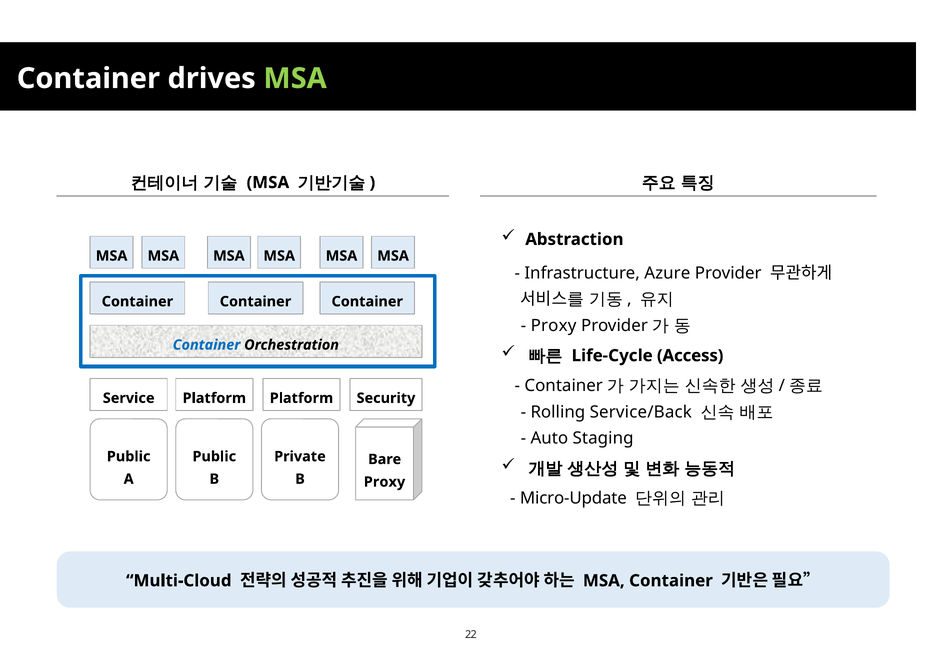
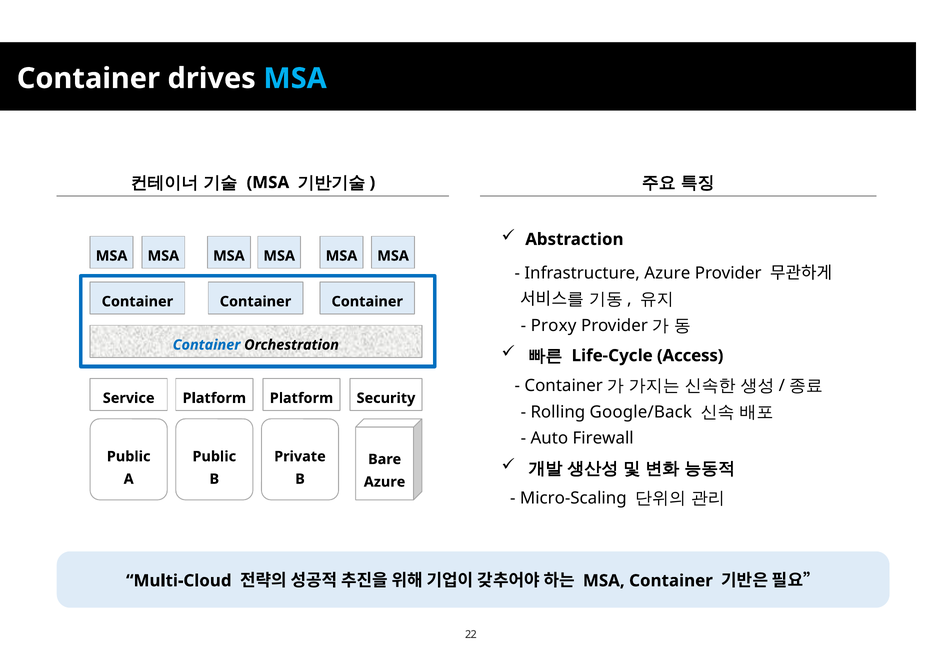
MSA colour: light green -> light blue (295, 78)
Service/Back: Service/Back -> Google/Back (641, 412)
Staging: Staging -> Firewall (603, 438)
Proxy: Proxy -> Azure (385, 482)
Micro-Update: Micro-Update -> Micro-Scaling (573, 498)
